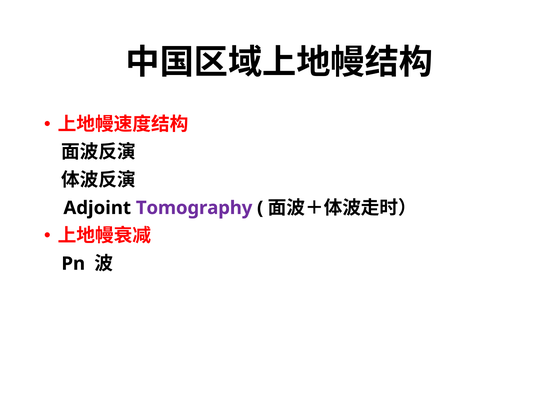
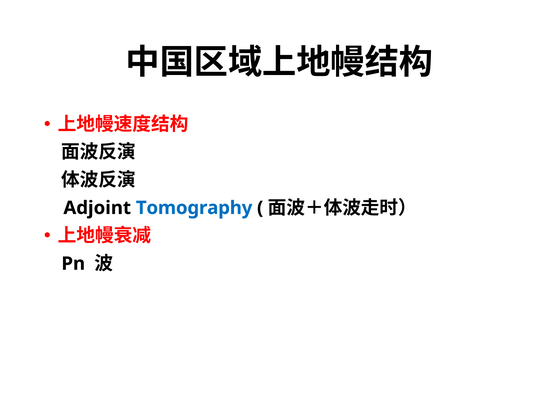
Tomography colour: purple -> blue (194, 208)
